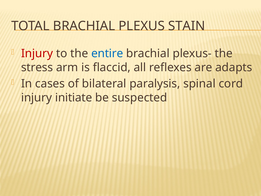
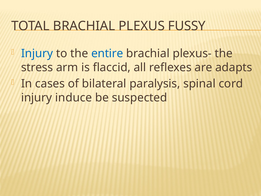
STAIN: STAIN -> FUSSY (187, 26)
Injury colour: red -> blue (37, 53)
initiate: initiate -> induce (74, 98)
